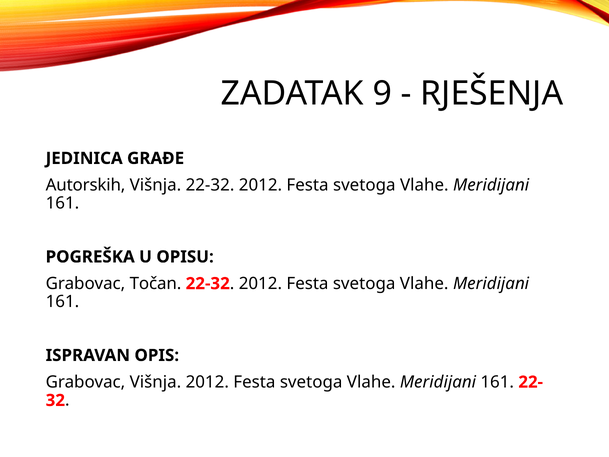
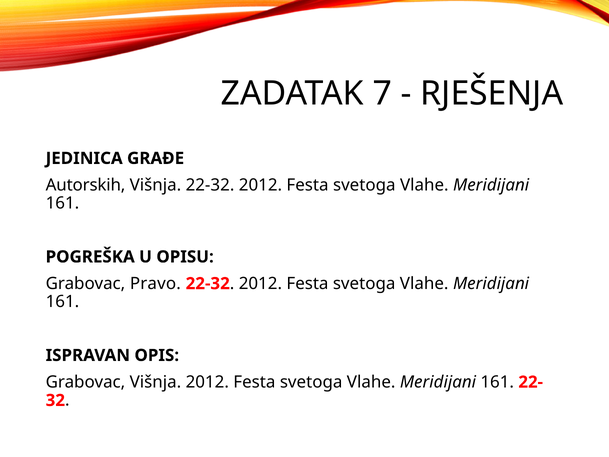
9: 9 -> 7 (382, 94)
Točan: Točan -> Pravo (155, 283)
